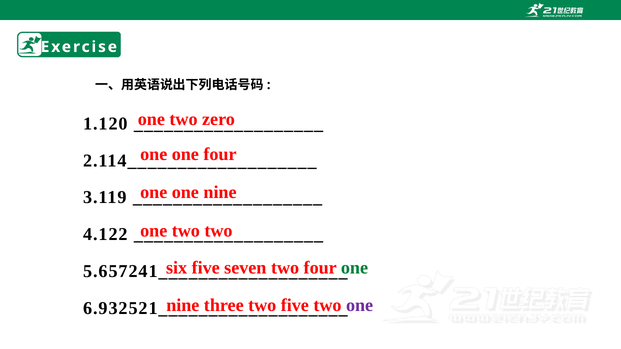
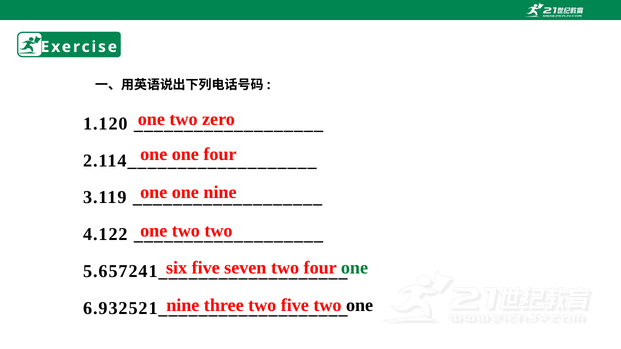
one colour: purple -> black (360, 306)
